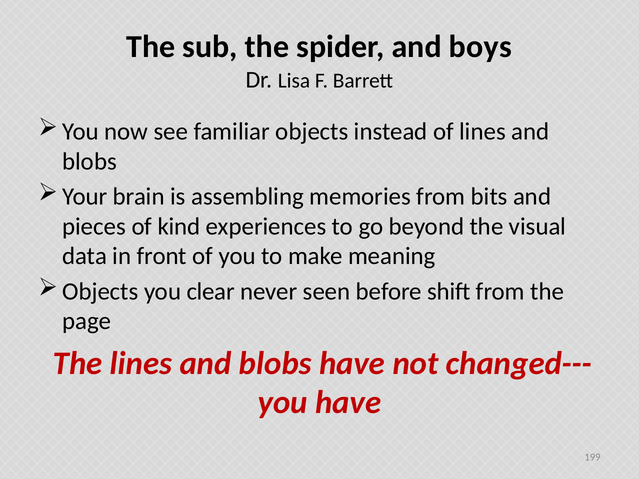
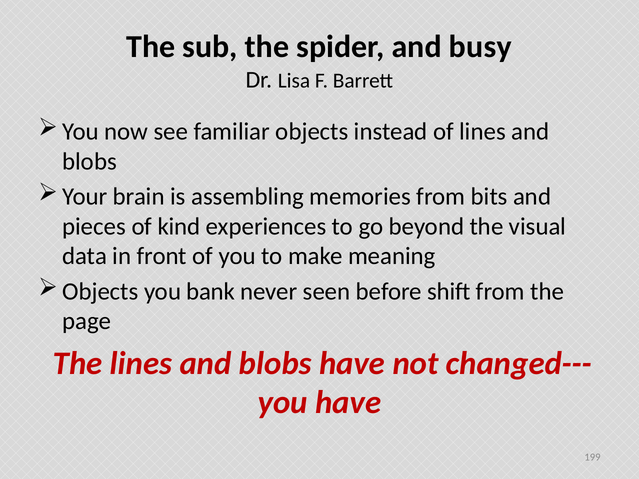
boys: boys -> busy (480, 47)
clear: clear -> bank (211, 292)
